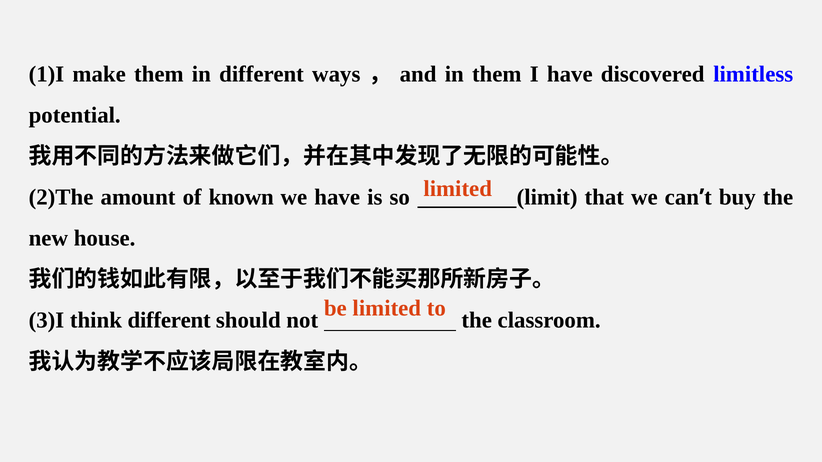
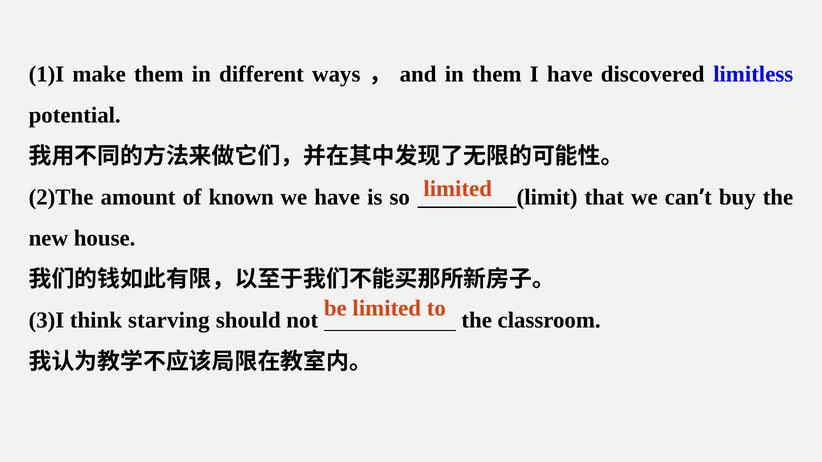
think different: different -> starving (169, 321)
